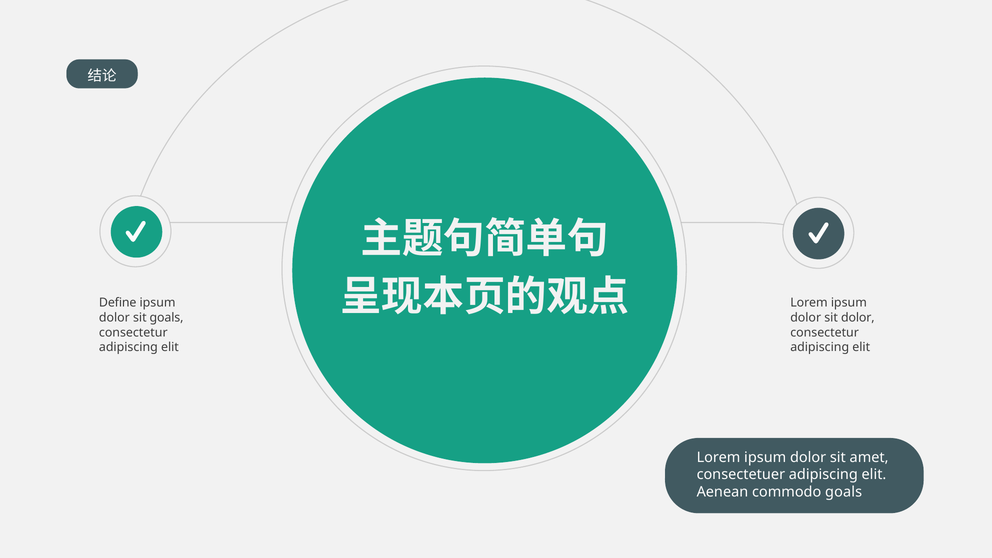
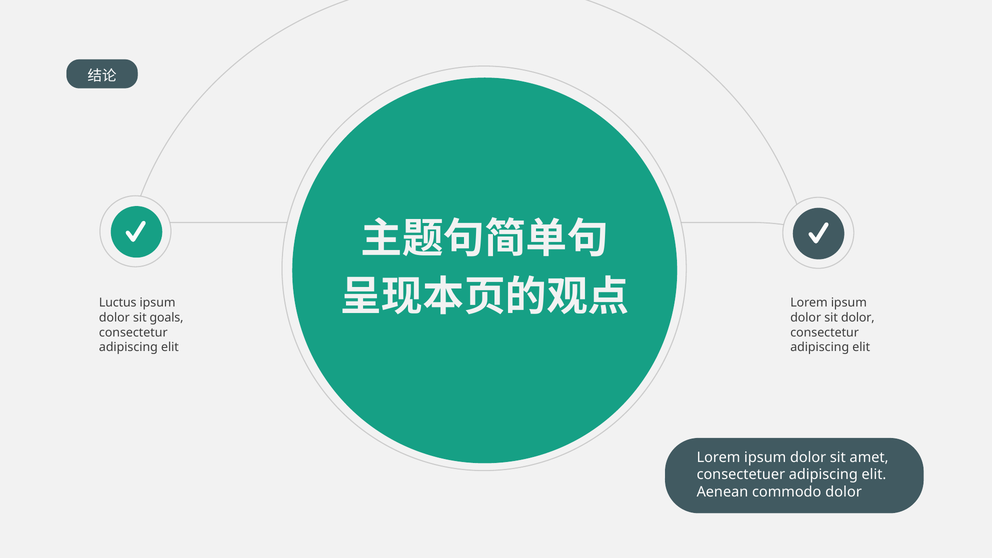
Define: Define -> Luctus (118, 303)
commodo goals: goals -> dolor (844, 492)
